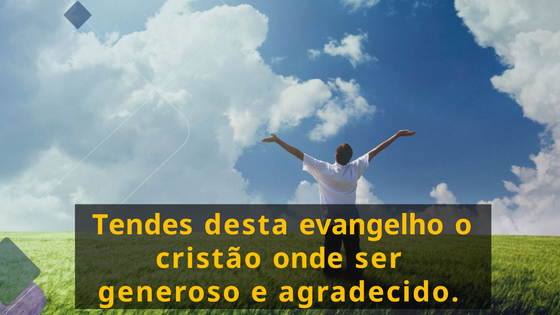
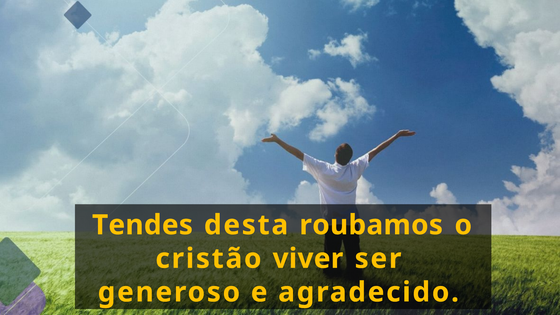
evangelho: evangelho -> roubamos (371, 225)
onde: onde -> viver (308, 259)
